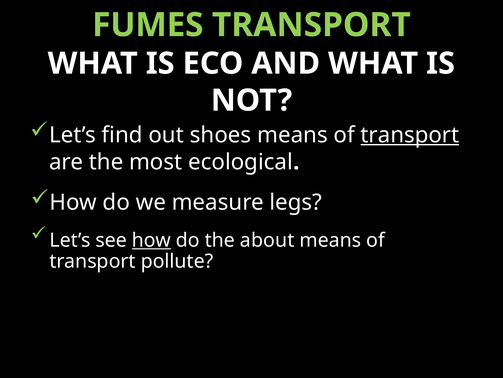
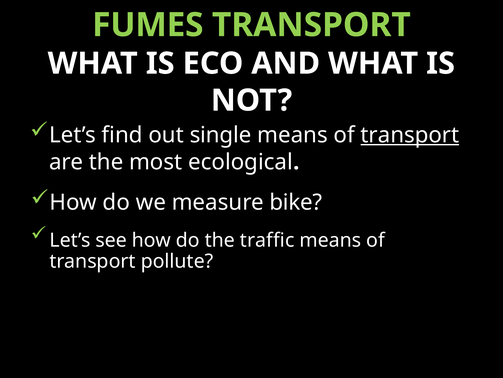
shoes: shoes -> single (221, 135)
legs: legs -> bike (296, 202)
how underline: present -> none (151, 240)
about: about -> traffic (267, 240)
